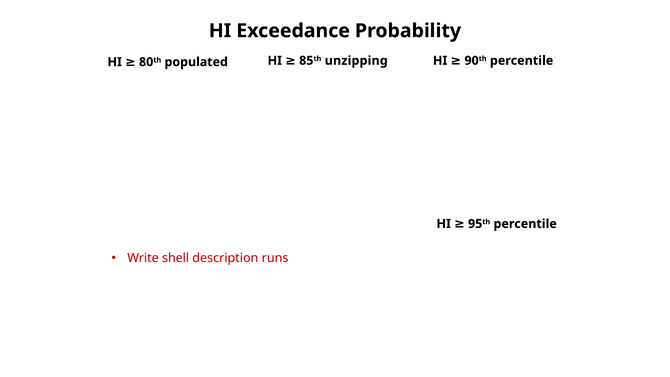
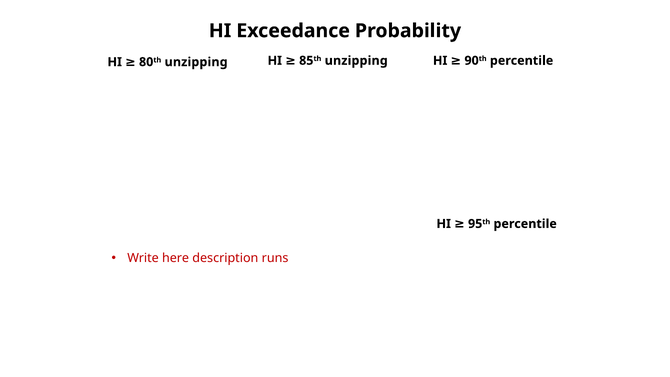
populated: populated -> unzipping (196, 62)
shell: shell -> here (176, 258)
